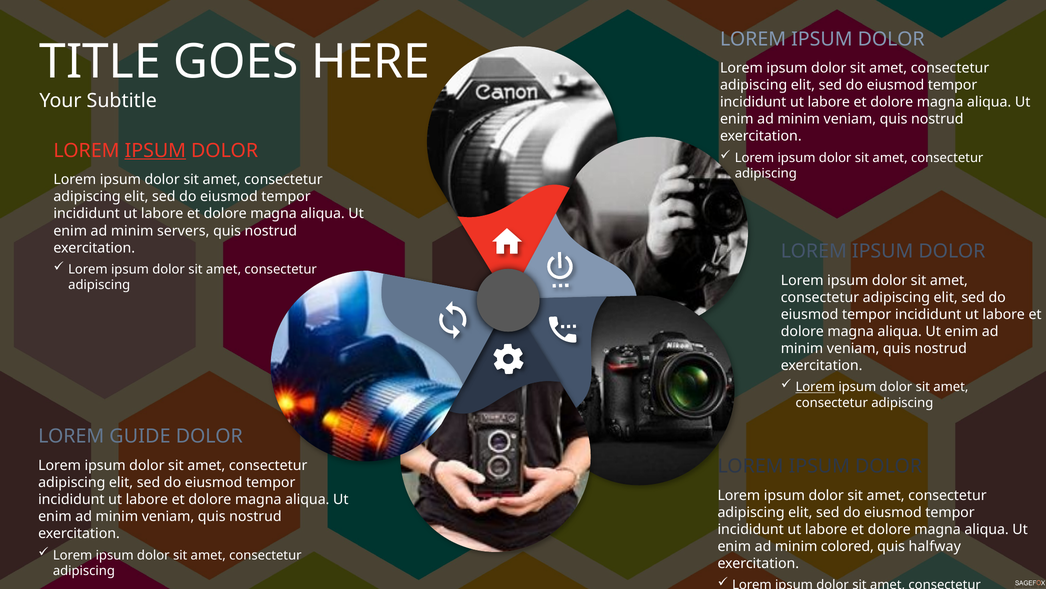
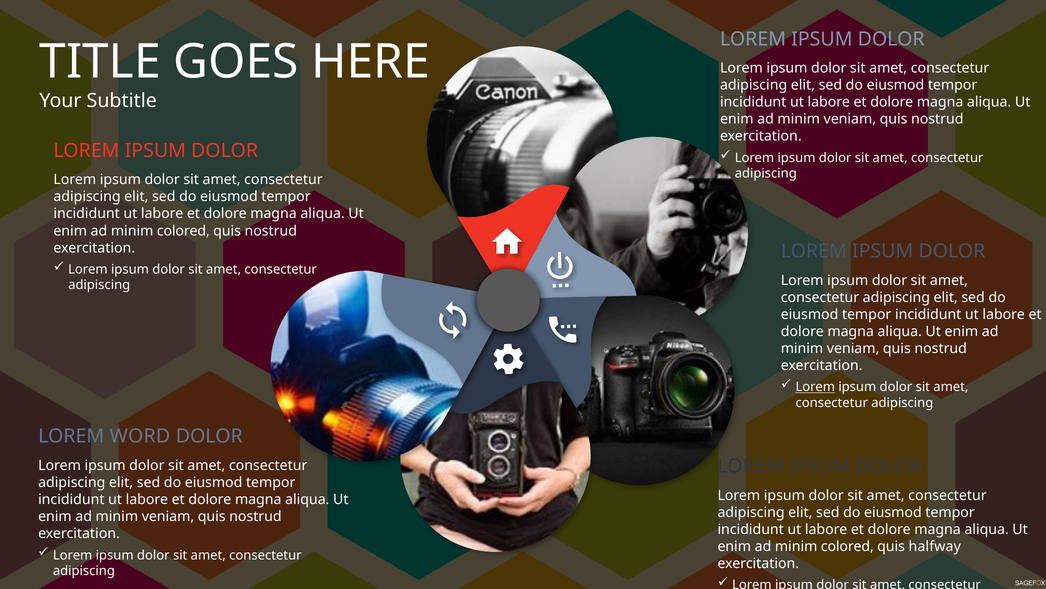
IPSUM underline: present -> none (155, 150)
servers: servers -> colored (183, 231)
GUIDE: GUIDE -> WORD (140, 436)
